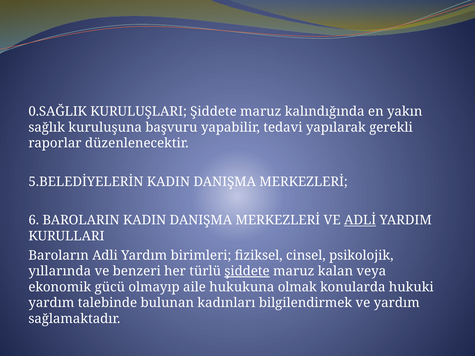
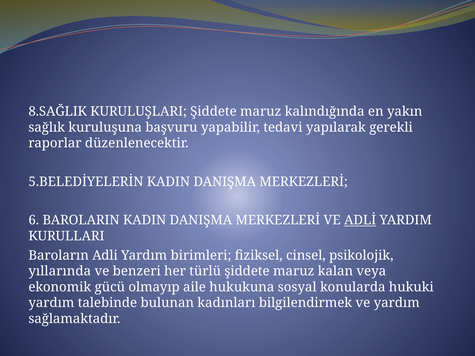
0.SAĞLIK: 0.SAĞLIK -> 8.SAĞLIK (58, 112)
şiddete underline: present -> none (247, 271)
olmak: olmak -> sosyal (297, 287)
